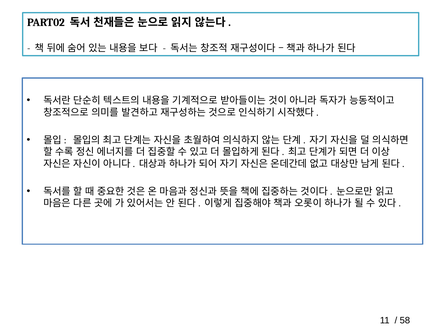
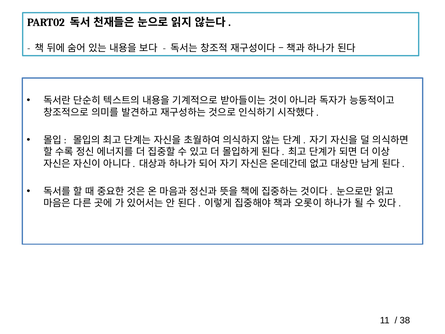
58: 58 -> 38 (405, 320)
